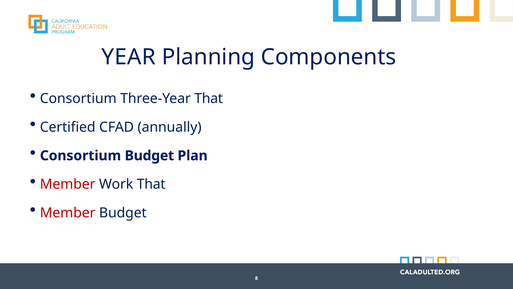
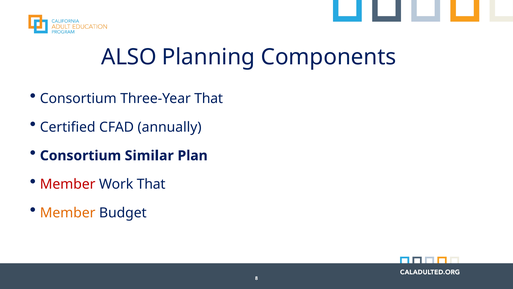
YEAR: YEAR -> ALSO (129, 57)
Consortium Budget: Budget -> Similar (149, 155)
Member colour: red -> orange (68, 212)
